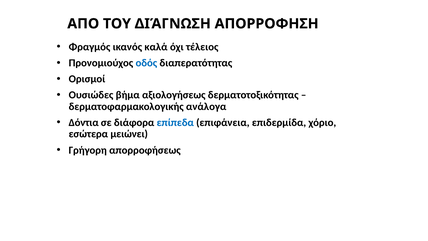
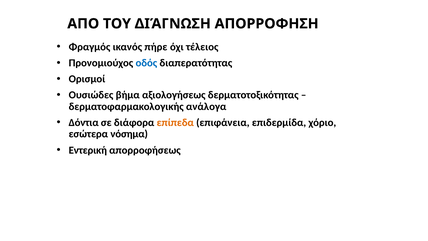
καλά: καλά -> πήρε (156, 47)
επίπεδα colour: blue -> orange (175, 122)
μειώνει: μειώνει -> νόσημα (129, 134)
Γρήγορη: Γρήγορη -> Εντερική (88, 150)
